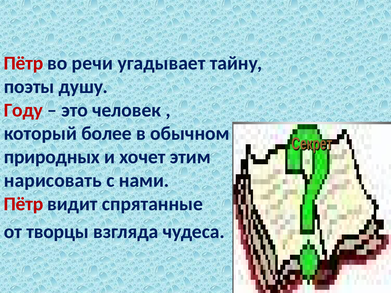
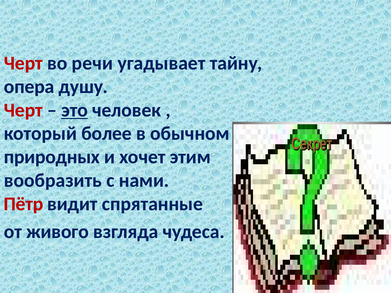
Пётр: Пётр -> Черт (23, 63)
поэты: поэты -> опера (29, 87)
Году: Году -> Черт (23, 110)
это underline: none -> present (75, 110)
нарисовать: нарисовать -> вообразить (53, 181)
творцы: творцы -> живого (58, 232)
